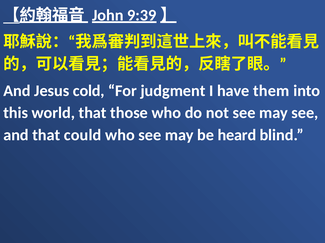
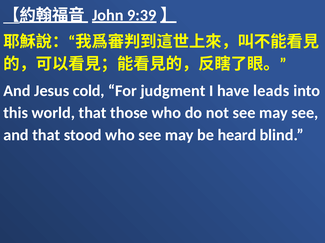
them: them -> leads (271, 91)
could: could -> stood (83, 135)
